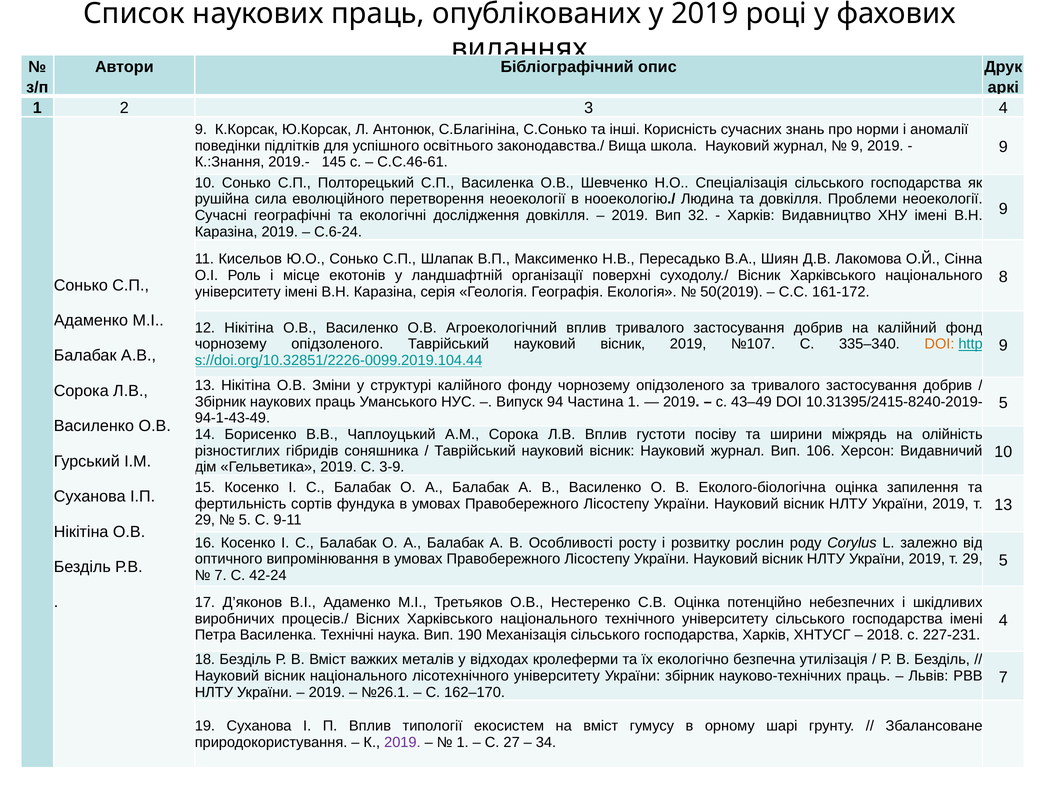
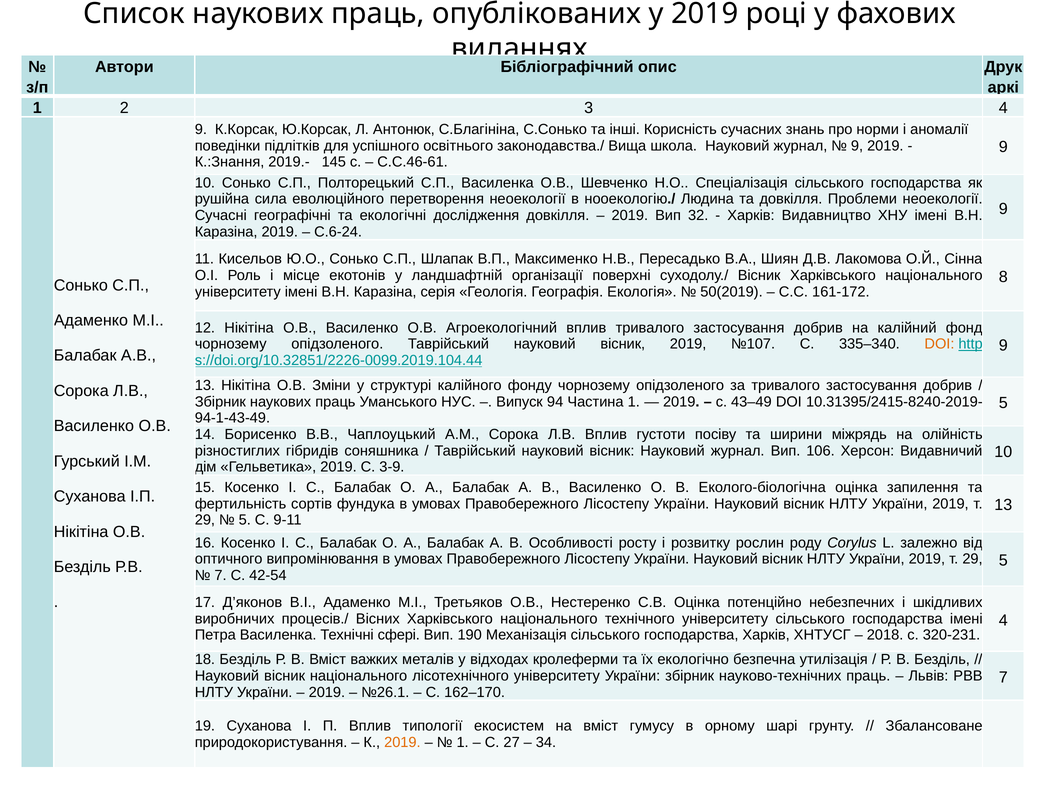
42‑24: 42‑24 -> 42‑54 (268, 575)
наука: наука -> сфері (399, 635)
227-231: 227-231 -> 320-231 (952, 635)
2019 colour: purple -> orange (402, 742)
